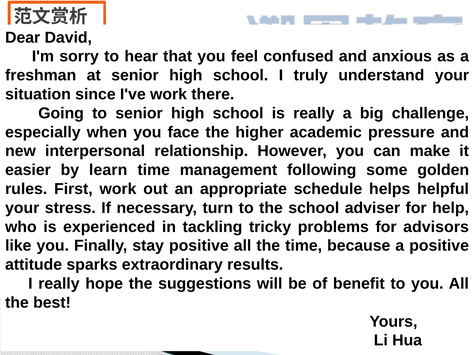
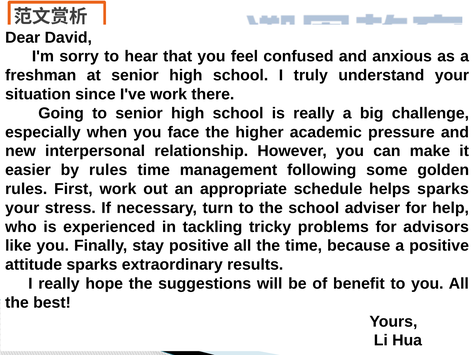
by learn: learn -> rules (108, 170)
helps helpful: helpful -> sparks (443, 189)
